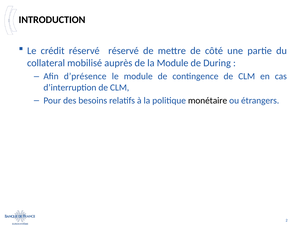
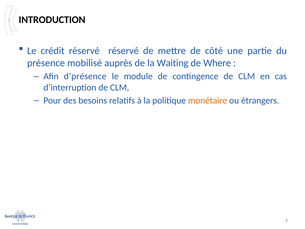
collateral: collateral -> présence (46, 63)
la Module: Module -> Waiting (173, 63)
During: During -> Where (217, 63)
monétaire colour: black -> orange (208, 101)
